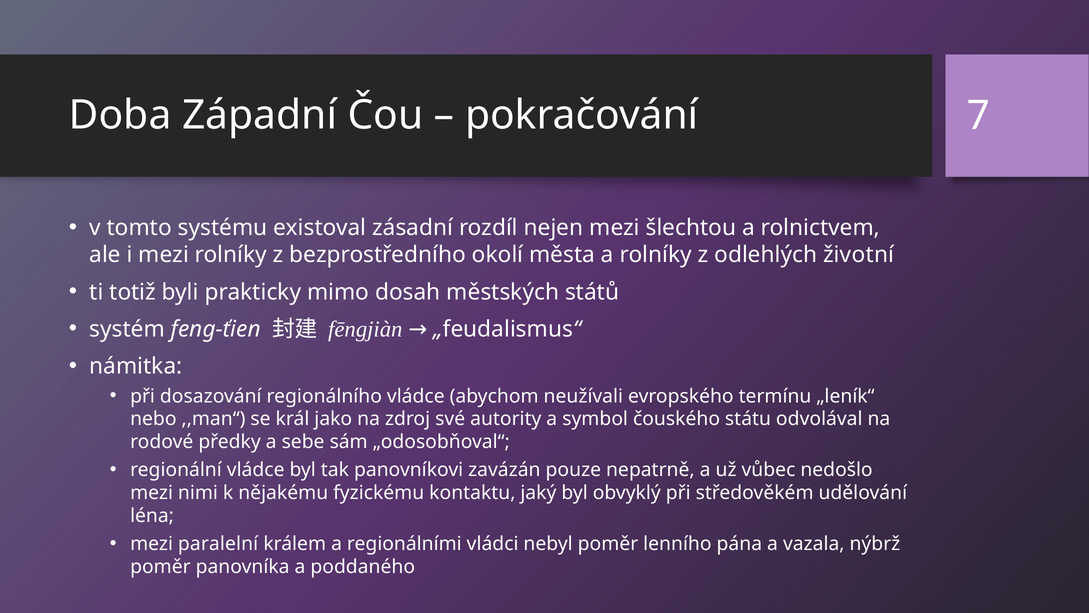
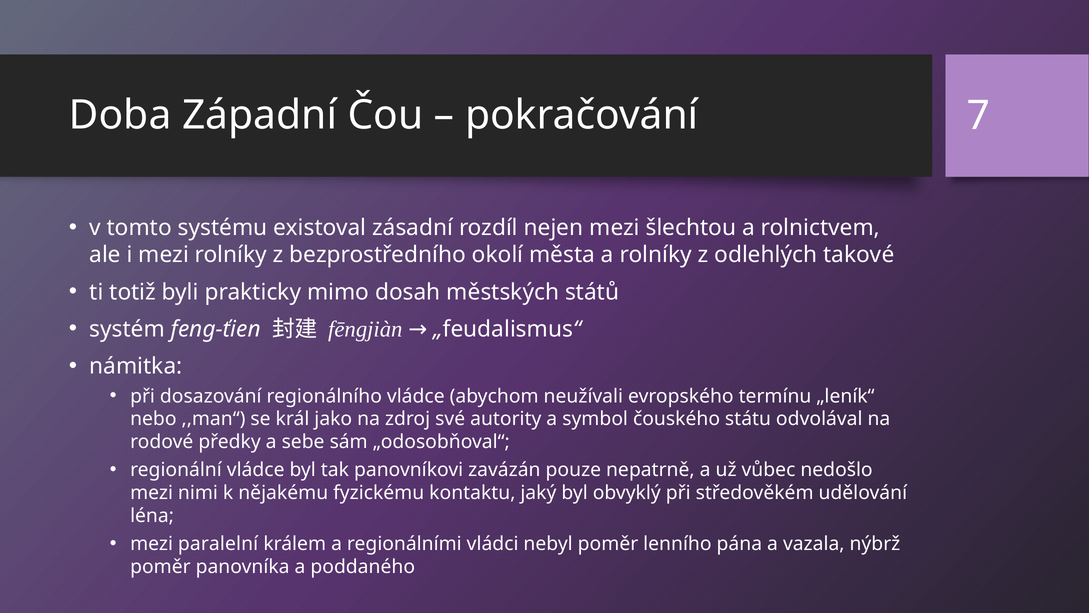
životní: životní -> takové (859, 255)
